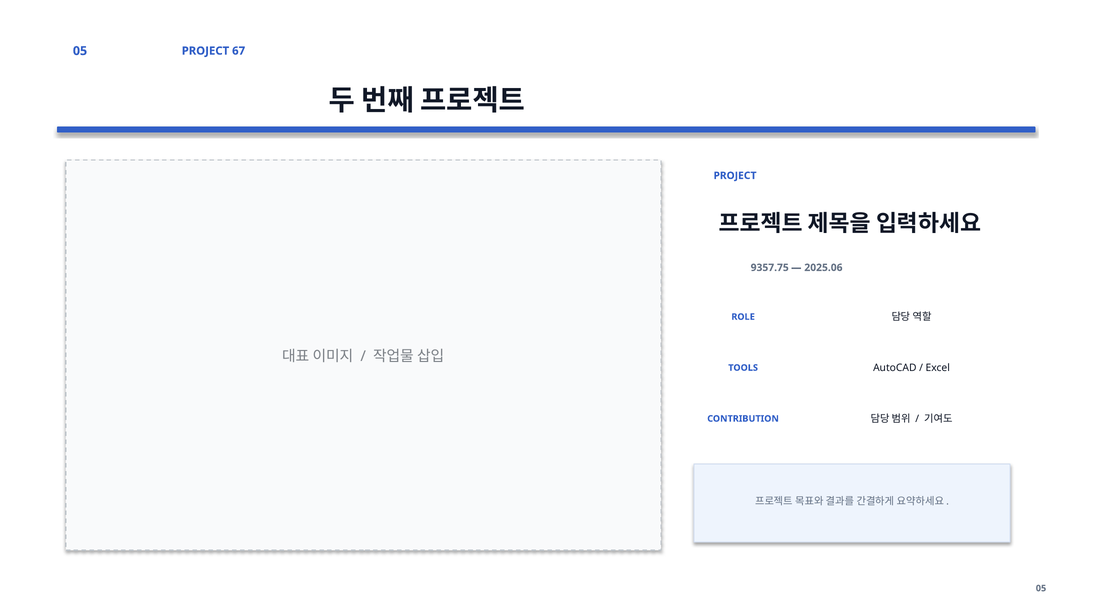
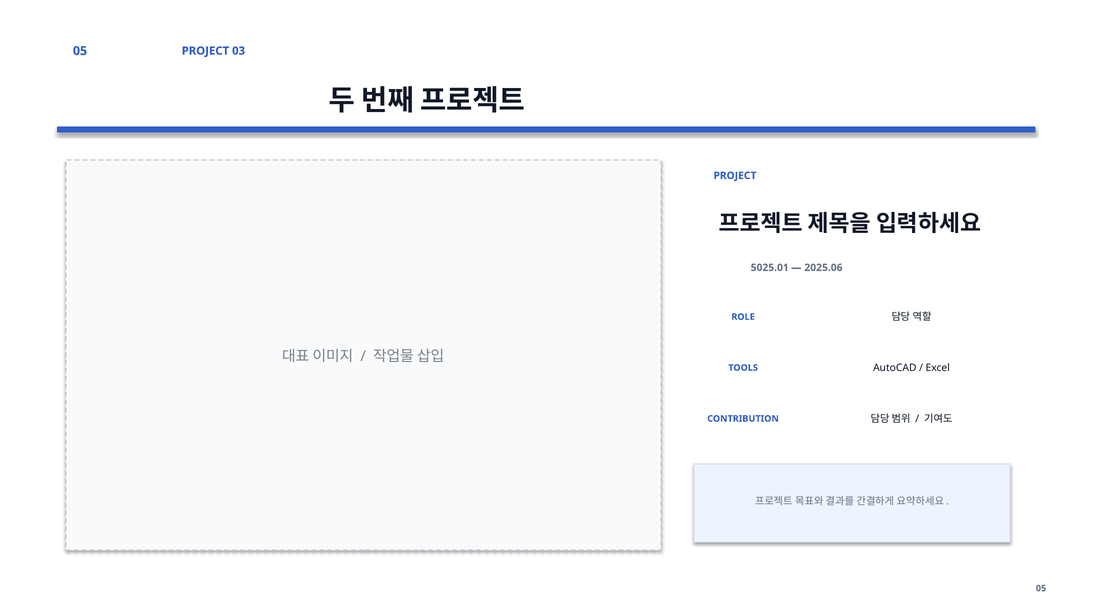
67: 67 -> 03 (239, 51)
9357.75: 9357.75 -> 5025.01 (770, 268)
